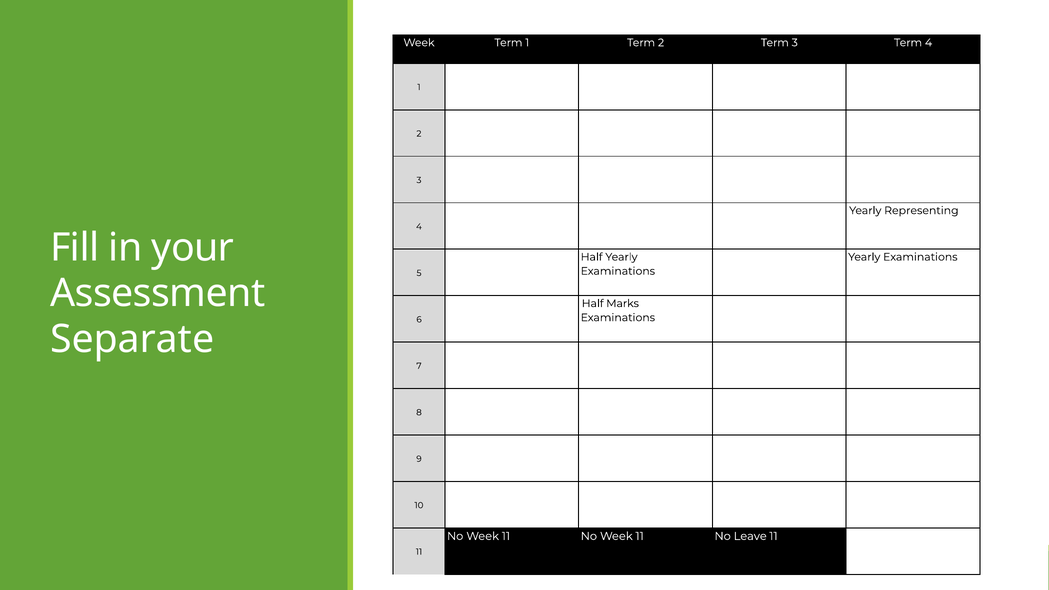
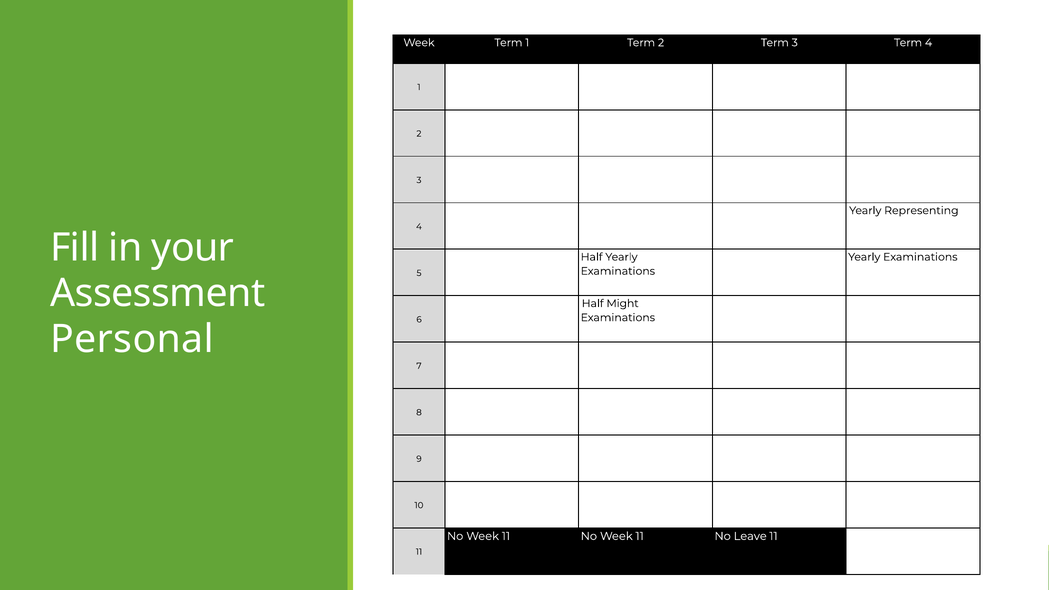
Marks: Marks -> Might (623, 303)
Separate: Separate -> Personal (132, 339)
